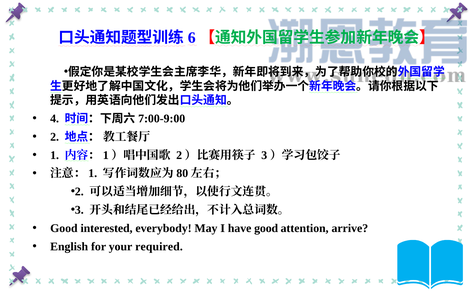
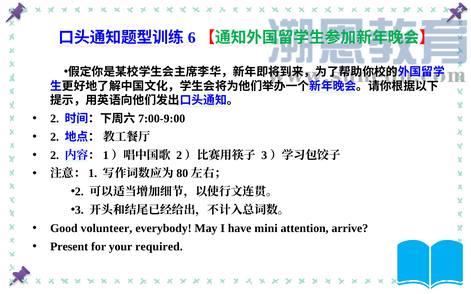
4: 4 -> 2 (55, 119)
1: 1 -> 2 (55, 155)
interested: interested -> volunteer (106, 229)
have good: good -> mini (266, 229)
English: English -> Present (69, 247)
